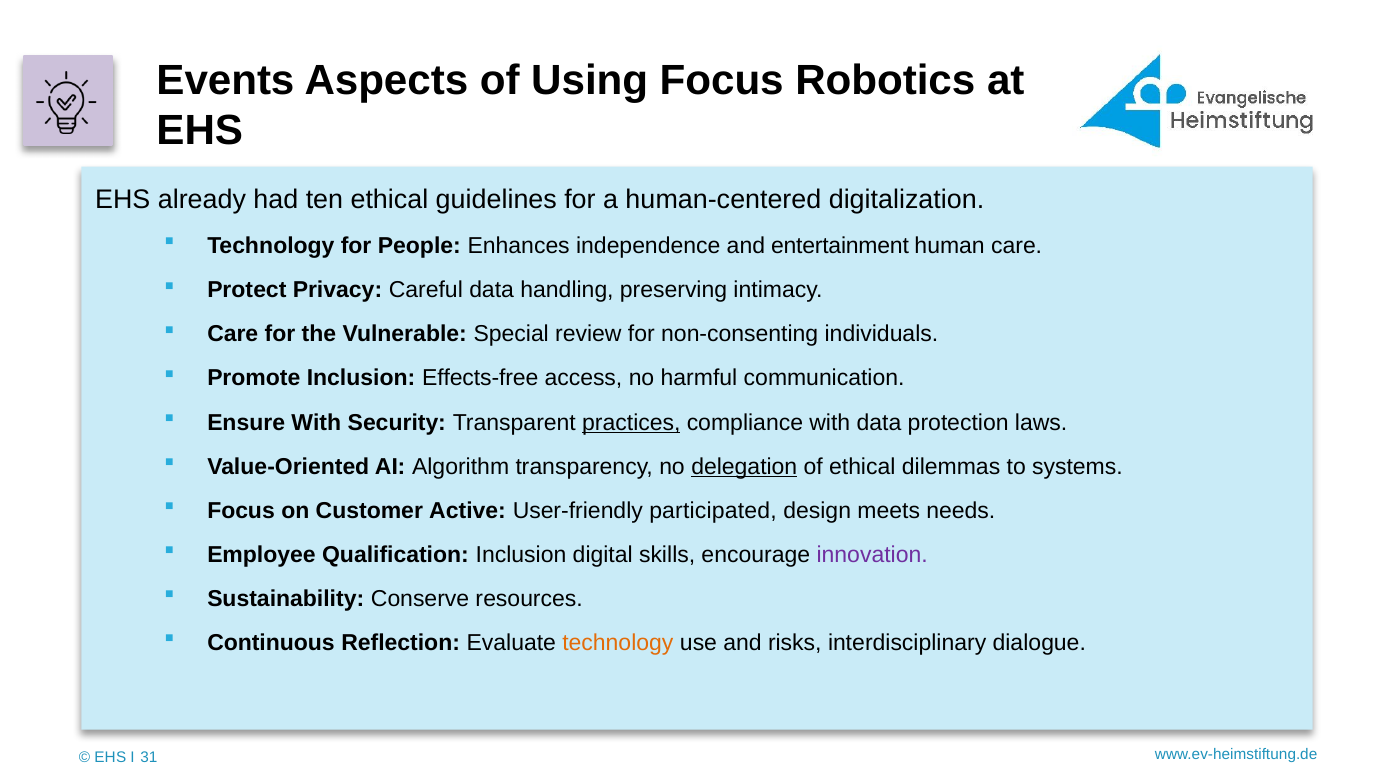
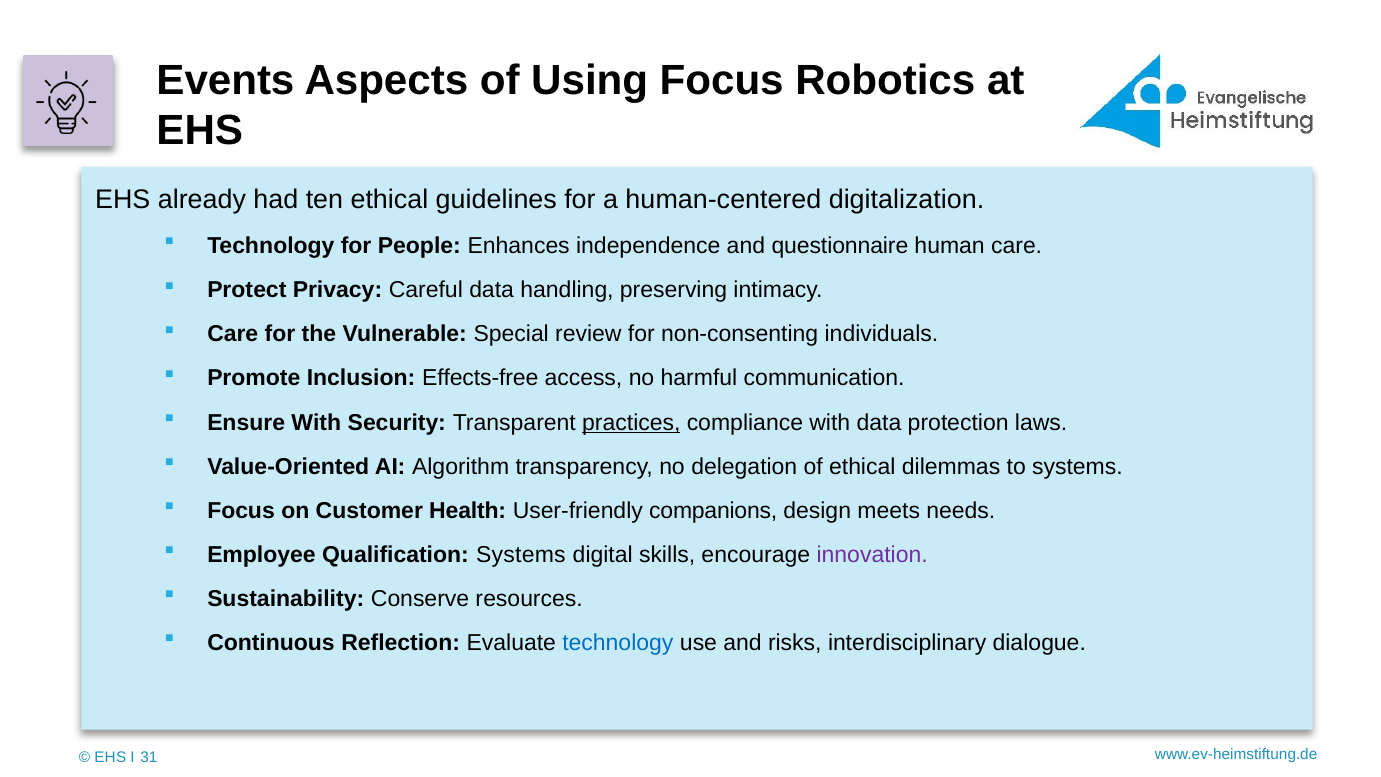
entertainment: entertainment -> questionnaire (840, 246)
delegation underline: present -> none (744, 466)
Active: Active -> Health (468, 511)
participated: participated -> companions (713, 511)
Qualification Inclusion: Inclusion -> Systems (521, 555)
technology colour: orange -> blue (618, 643)
